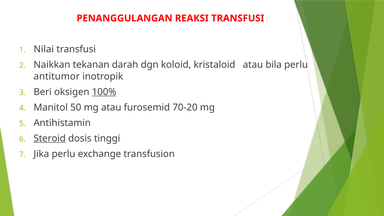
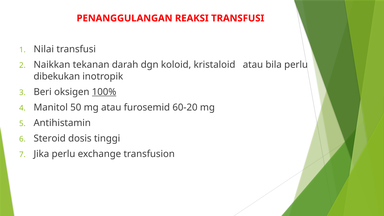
antitumor: antitumor -> dibekukan (57, 76)
70-20: 70-20 -> 60-20 (185, 107)
Steroid underline: present -> none (50, 138)
